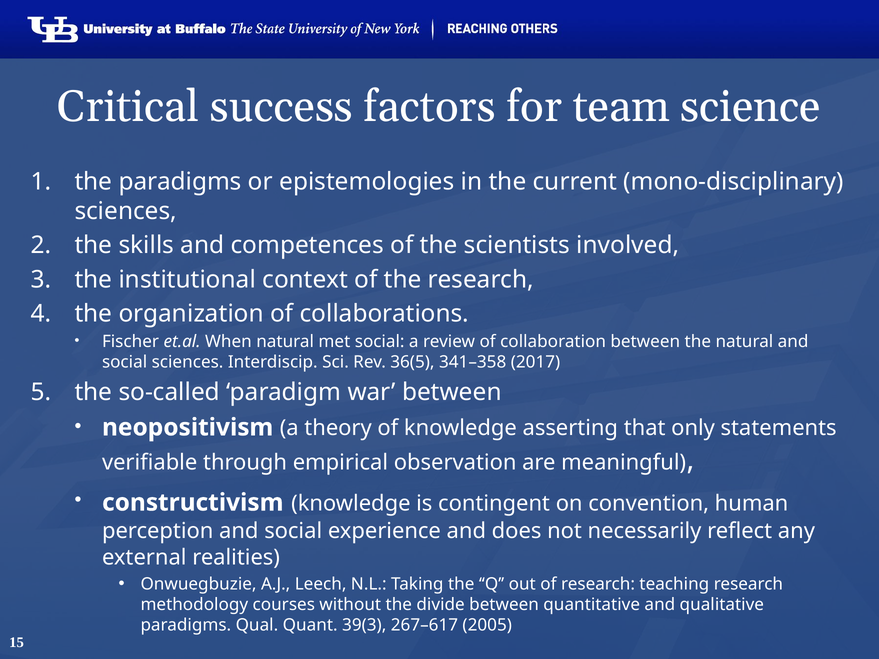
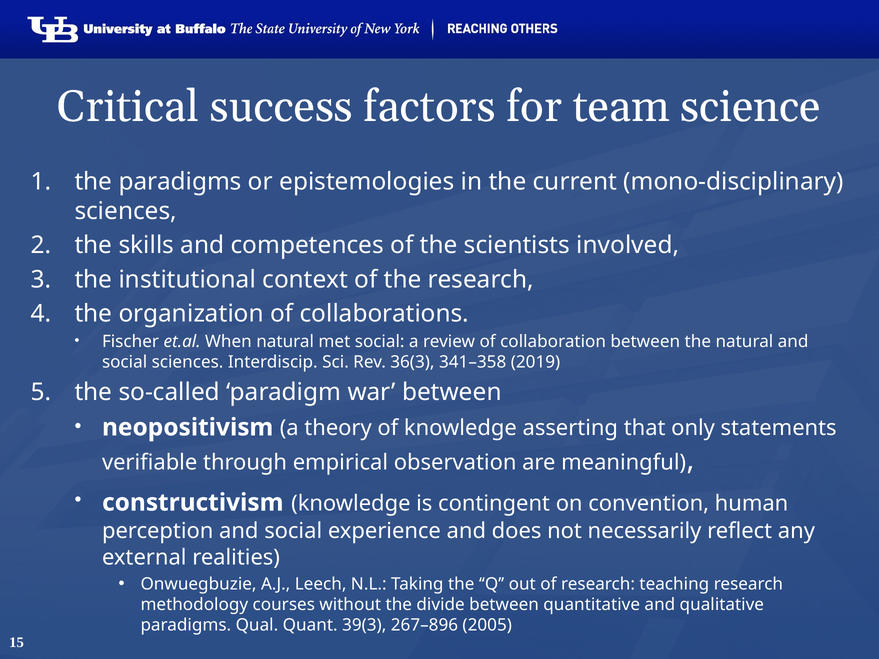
36(5: 36(5 -> 36(3 (412, 362)
2017: 2017 -> 2019 (536, 362)
267–617: 267–617 -> 267–896 (424, 625)
